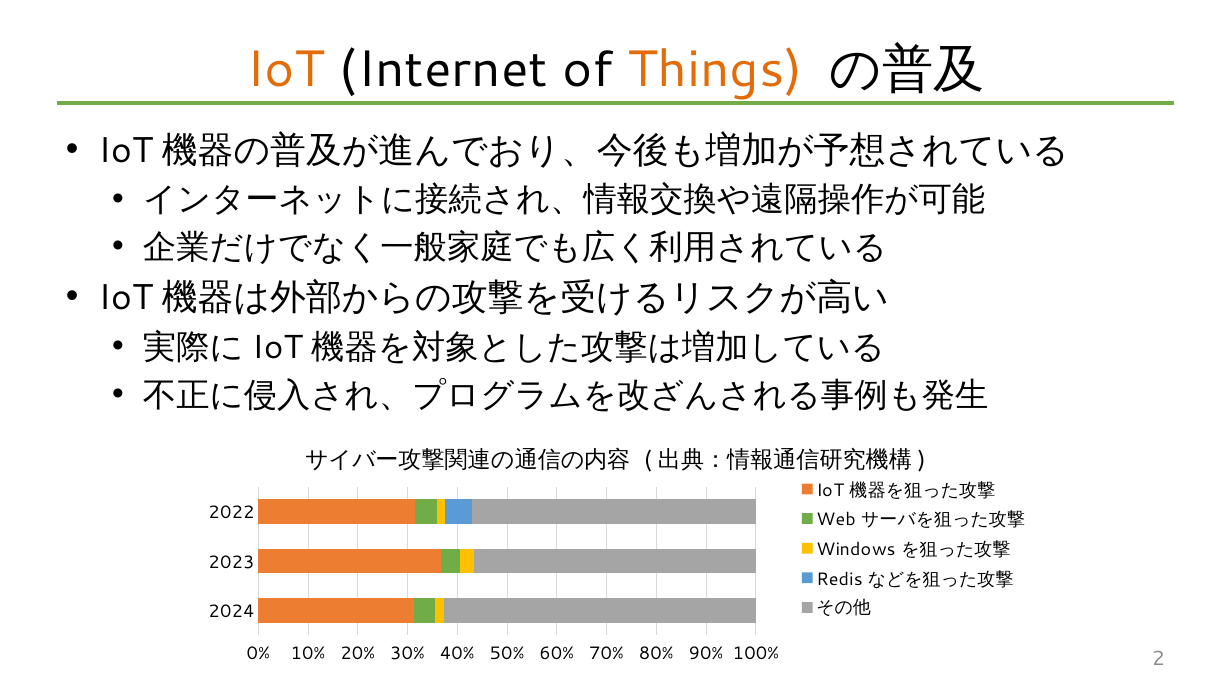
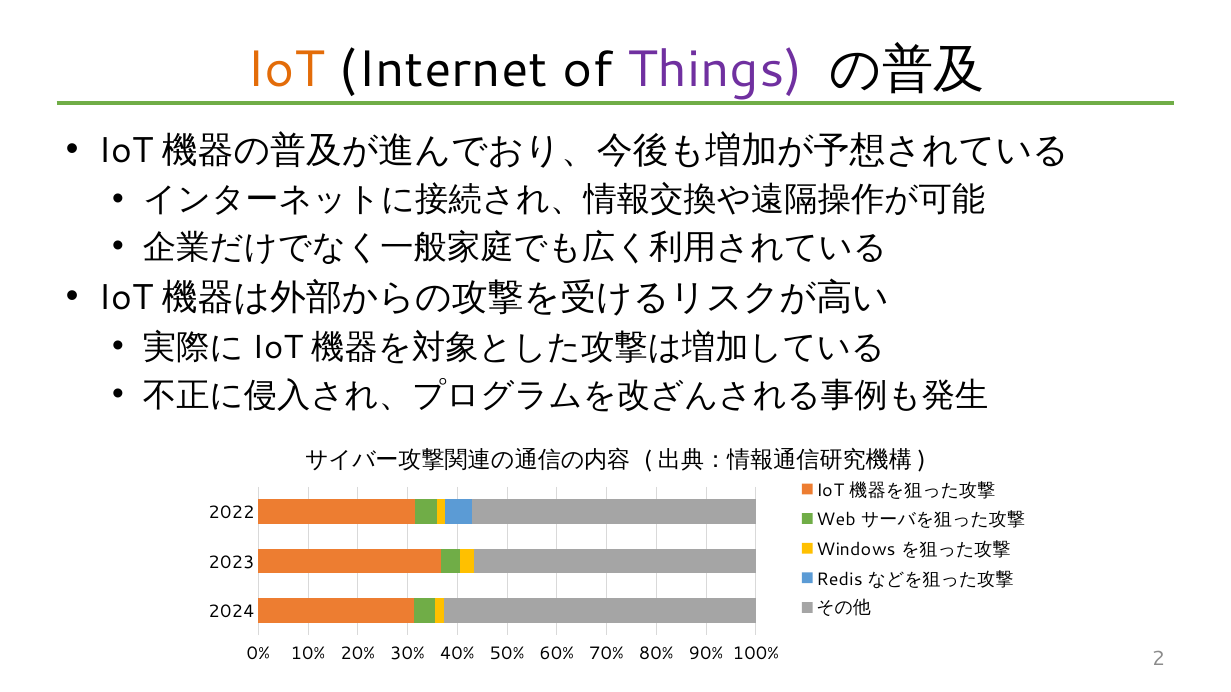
Things colour: orange -> purple (715, 70)
